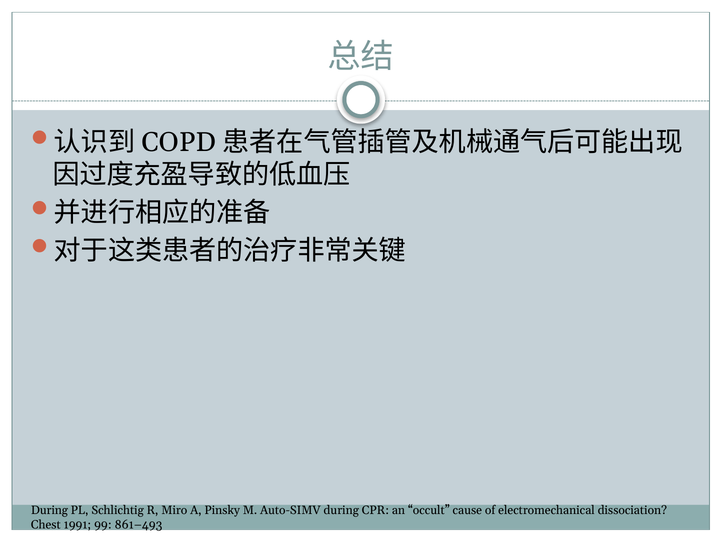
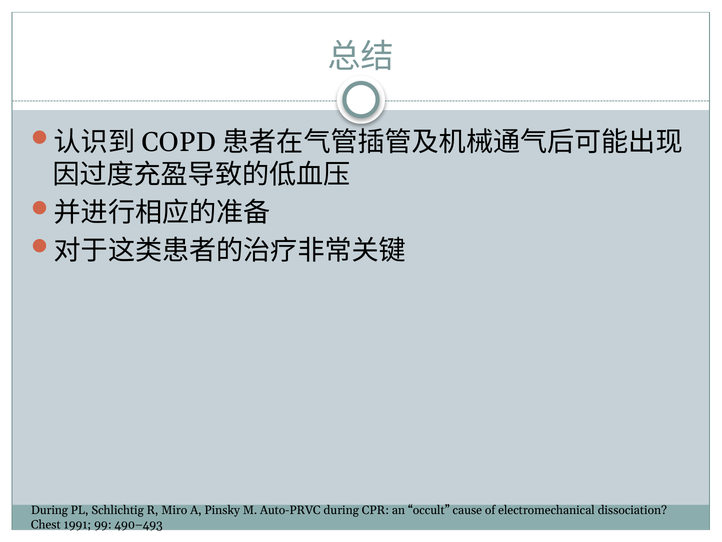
Auto-SIMV: Auto-SIMV -> Auto-PRVC (290, 510)
861–493: 861–493 -> 490–493 (139, 524)
